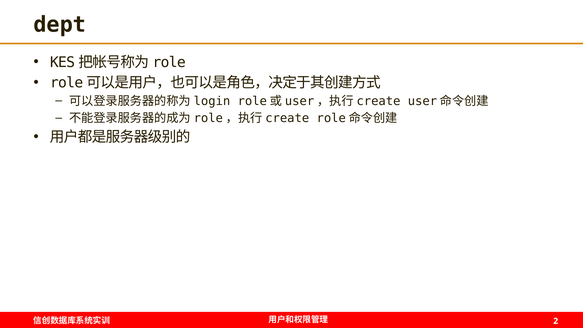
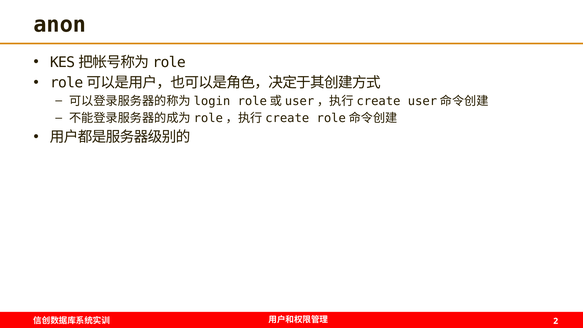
dept: dept -> anon (60, 25)
